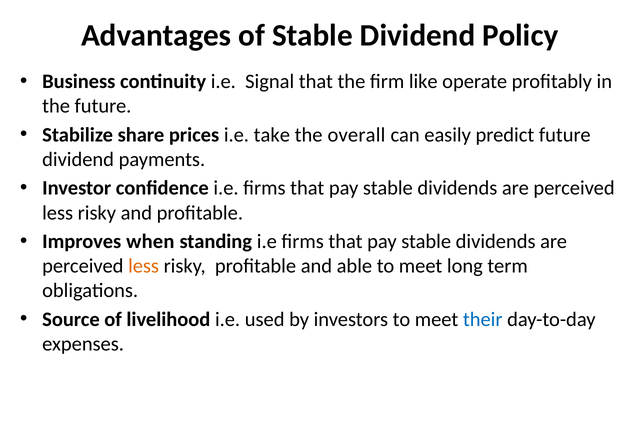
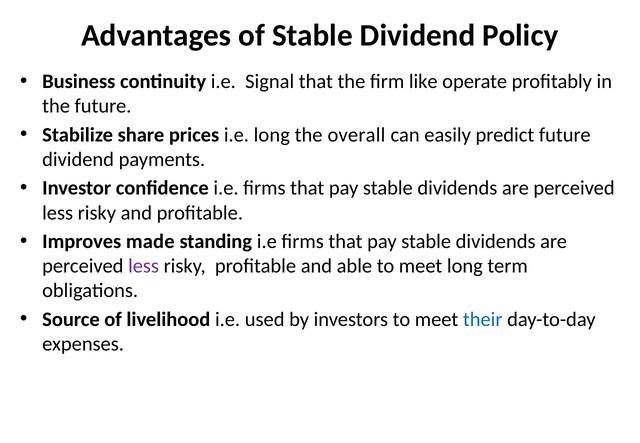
i.e take: take -> long (272, 135)
when: when -> made (150, 242)
less colour: orange -> purple (144, 266)
